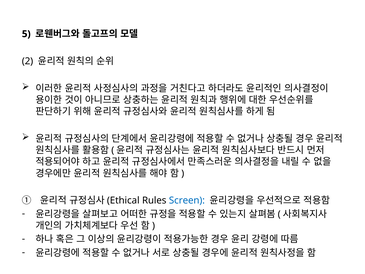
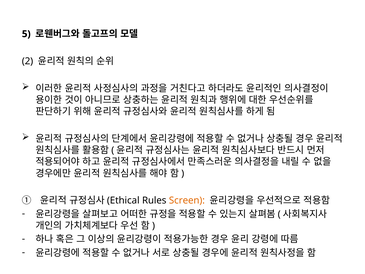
Screen colour: blue -> orange (187, 200)
